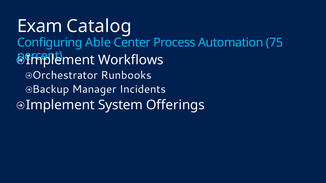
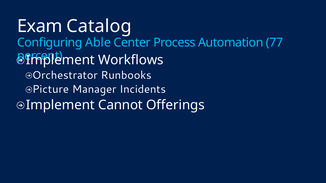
75: 75 -> 77 (275, 43)
Backup: Backup -> Picture (51, 89)
System: System -> Cannot (121, 105)
